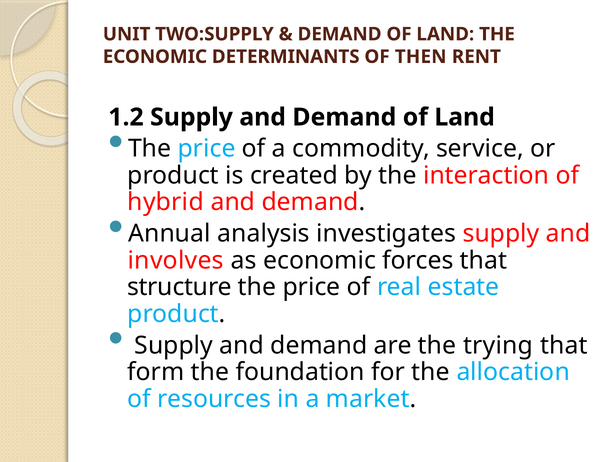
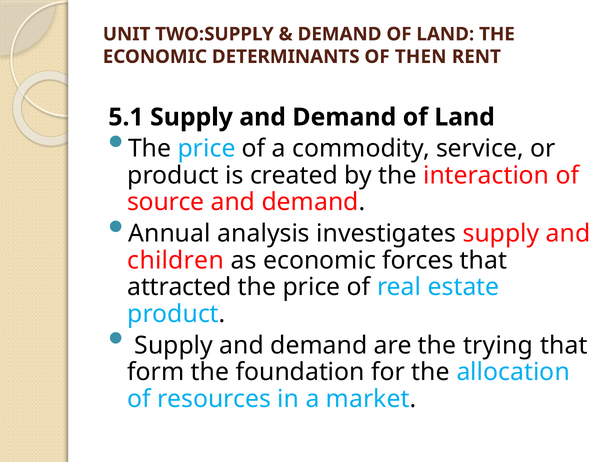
1.2: 1.2 -> 5.1 (126, 117)
hybrid: hybrid -> source (166, 202)
involves: involves -> children (176, 260)
structure: structure -> attracted (180, 287)
